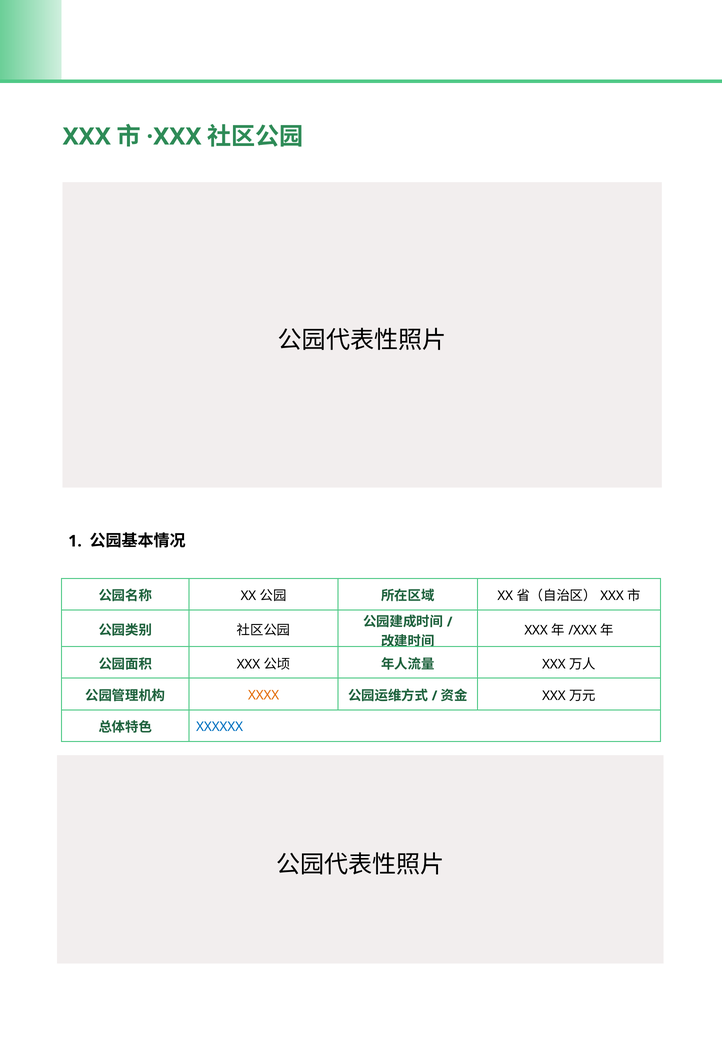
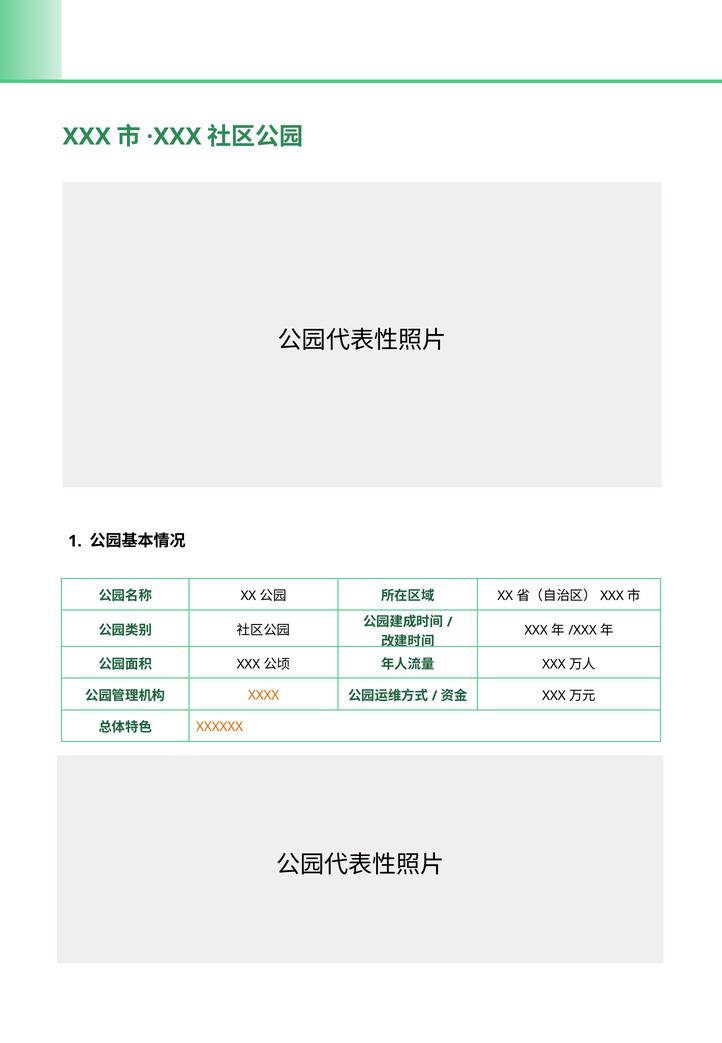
XXXXXX colour: blue -> orange (220, 727)
